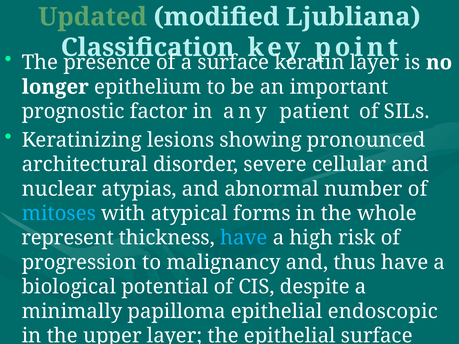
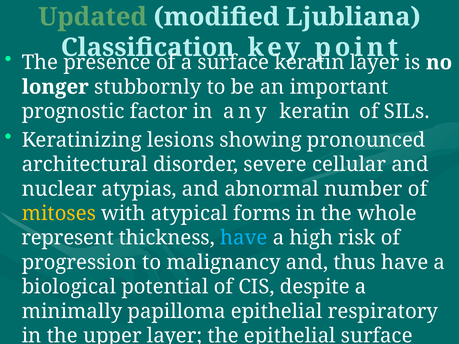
epithelium: epithelium -> stubbornly (148, 87)
any patient: patient -> keratin (315, 112)
mitoses colour: light blue -> yellow (59, 214)
endoscopic: endoscopic -> respiratory (383, 312)
